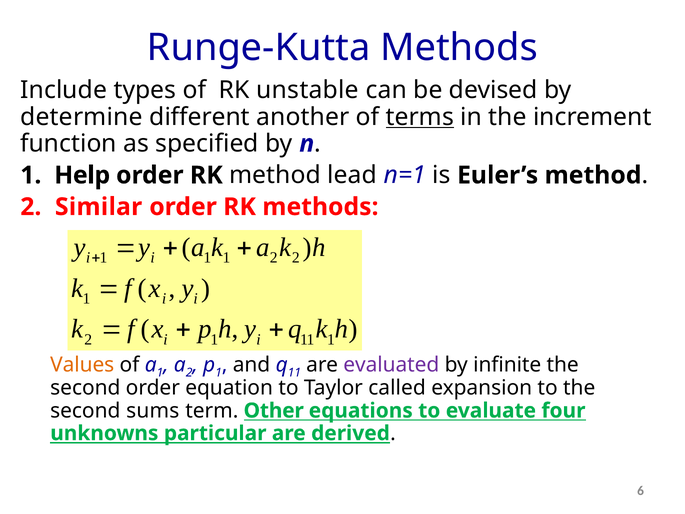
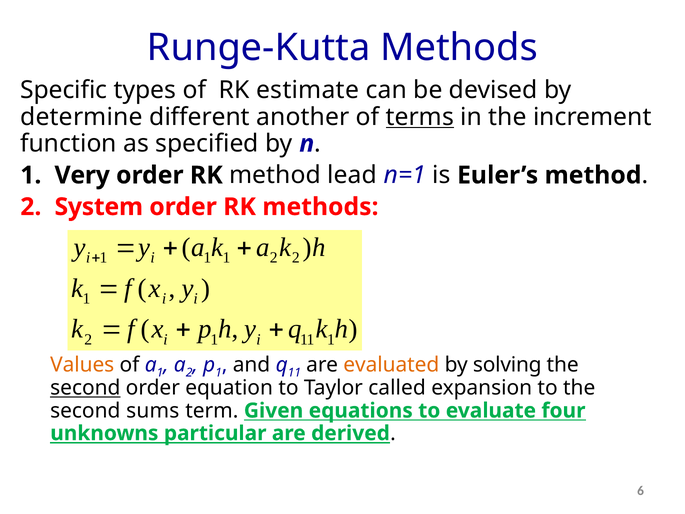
Include: Include -> Specific (64, 90)
unstable: unstable -> estimate (308, 90)
Help: Help -> Very (82, 175)
Similar: Similar -> System (99, 207)
evaluated colour: purple -> orange (391, 365)
infinite: infinite -> solving (507, 365)
second underline: none -> present (85, 388)
Other: Other -> Given (274, 410)
